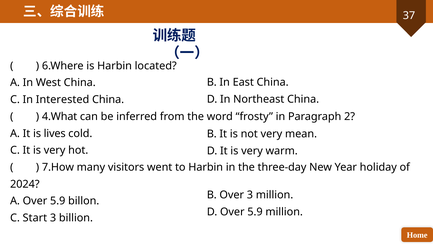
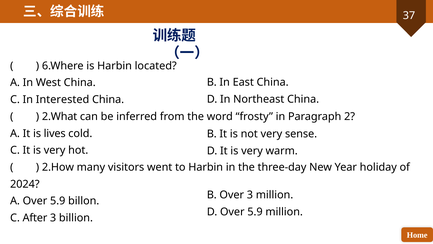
4.What: 4.What -> 2.What (60, 116)
mean: mean -> sense (301, 134)
7.How: 7.How -> 2.How (58, 167)
Start: Start -> After (35, 218)
